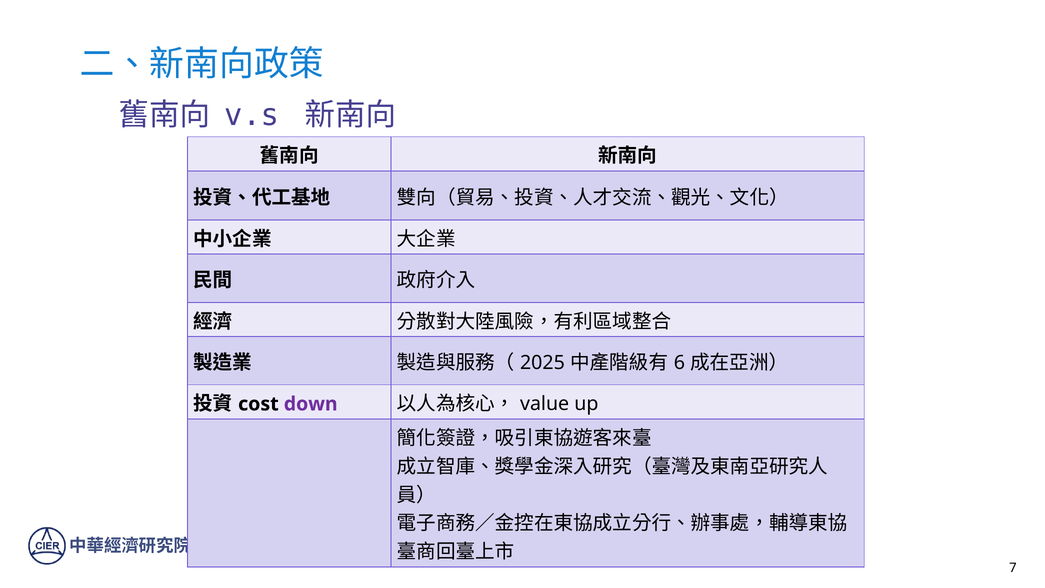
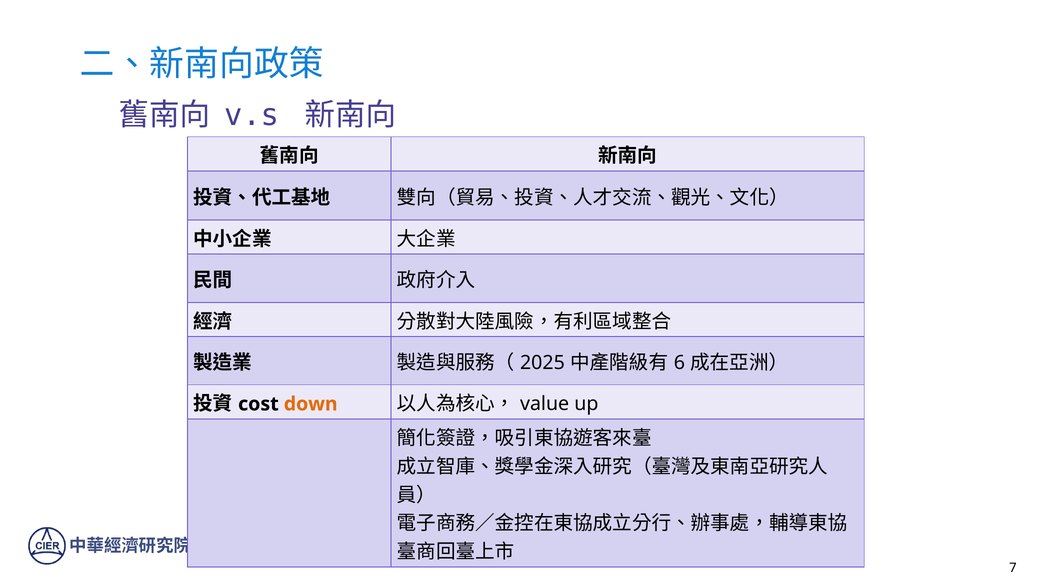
down colour: purple -> orange (311, 404)
